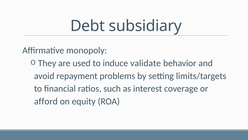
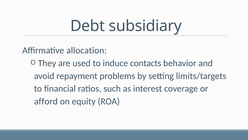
monopoly: monopoly -> allocation (87, 50)
validate: validate -> contacts (146, 63)
